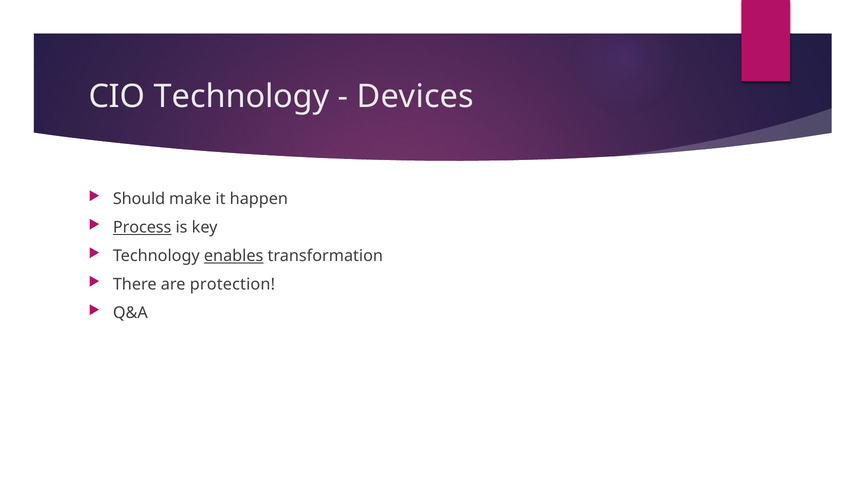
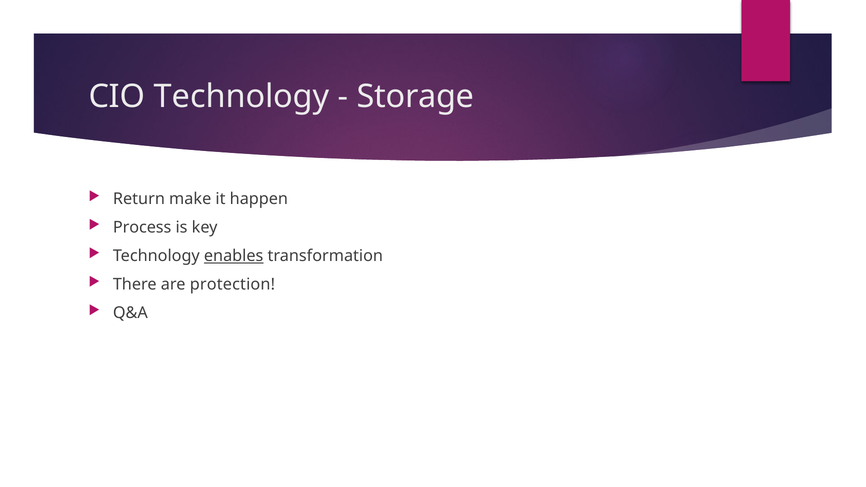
Devices: Devices -> Storage (415, 97)
Should: Should -> Return (139, 199)
Process underline: present -> none (142, 228)
